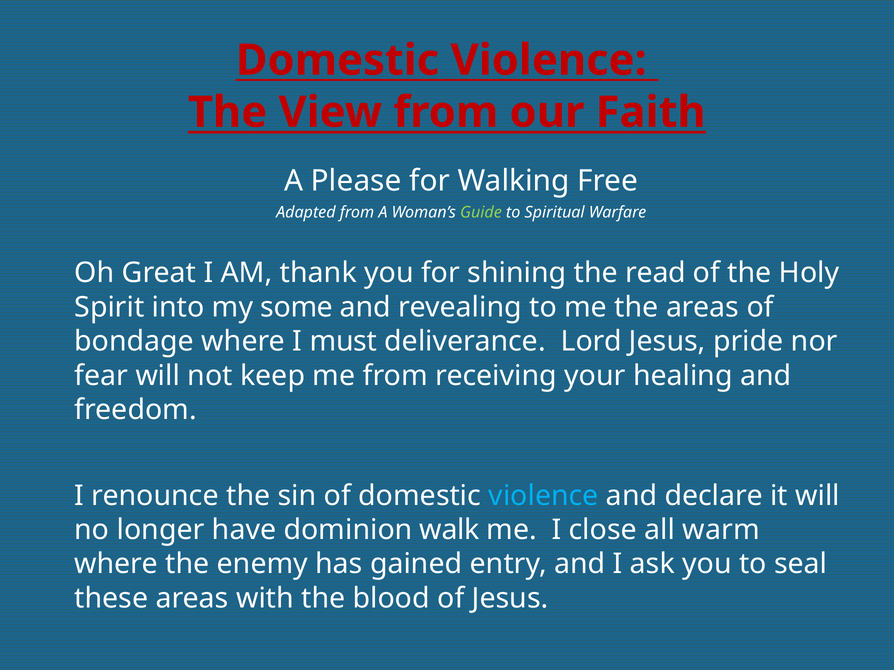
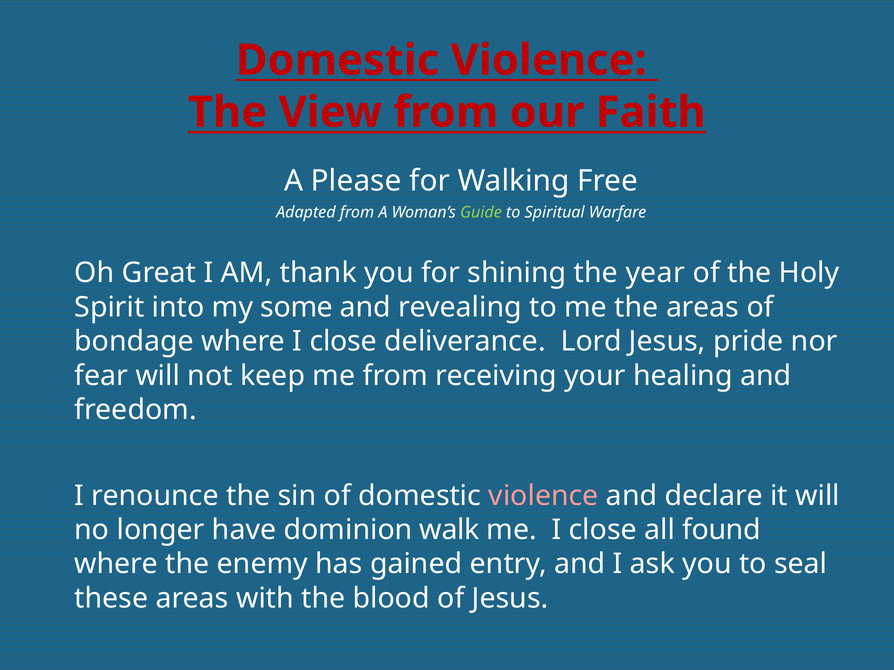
read: read -> year (655, 273)
where I must: must -> close (343, 342)
violence colour: light blue -> pink (544, 496)
warm: warm -> found (721, 530)
